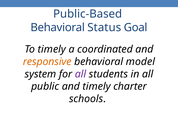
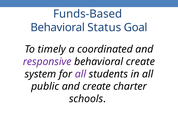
Public-Based: Public-Based -> Funds-Based (88, 14)
responsive colour: orange -> purple (47, 62)
behavioral model: model -> create (140, 62)
and timely: timely -> create (97, 87)
